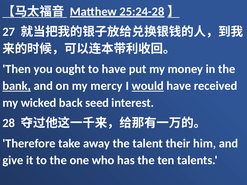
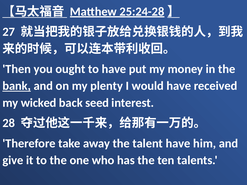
mercy: mercy -> plenty (107, 86)
would underline: present -> none (148, 86)
talent their: their -> have (178, 144)
